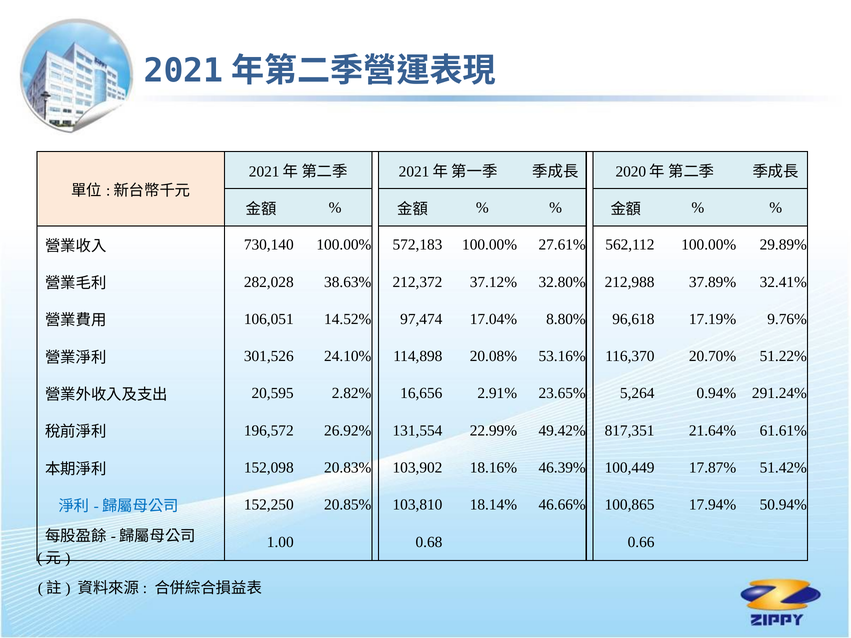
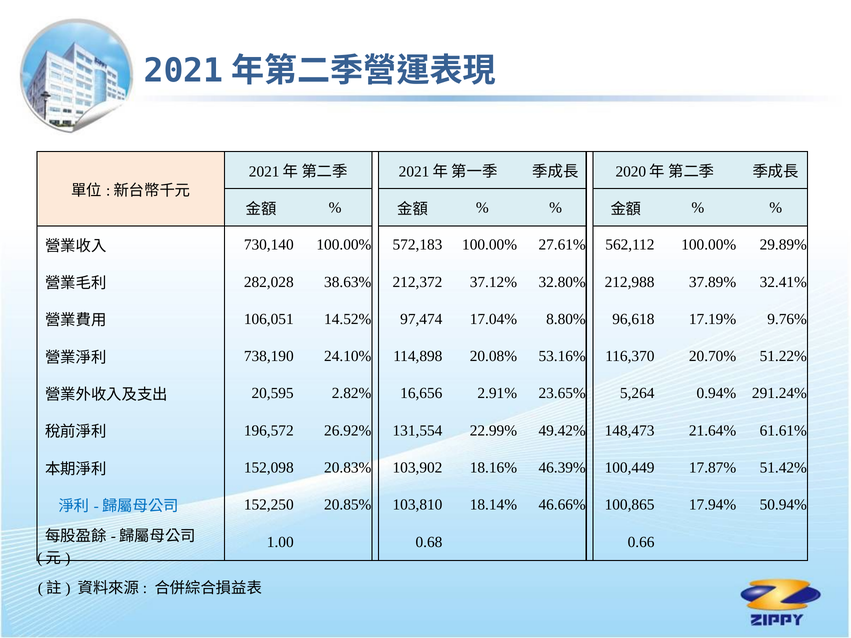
301,526: 301,526 -> 738,190 (269, 356)
817,351: 817,351 -> 148,473 (630, 431)
